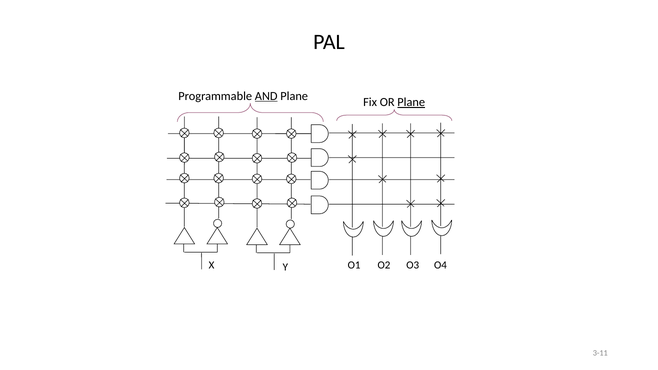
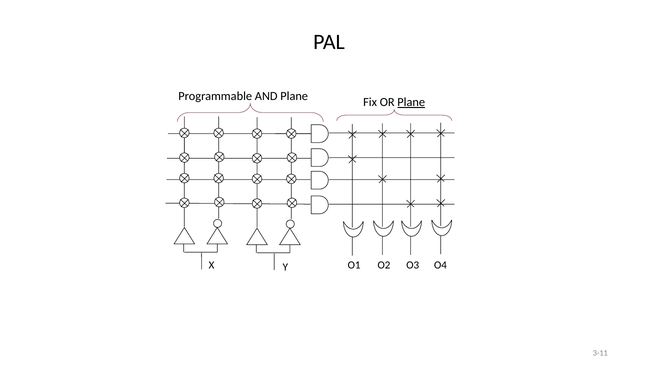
AND underline: present -> none (266, 96)
